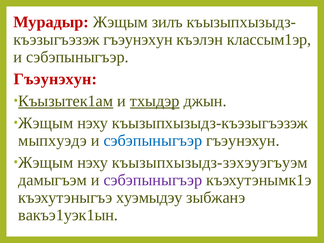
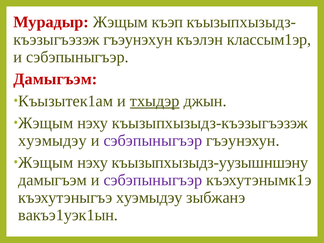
зилъ: зилъ -> къэп (167, 22)
Гъэунэхун: Гъэунэхун -> Дамыгъэм (55, 79)
Къызытек1ам underline: present -> none (66, 101)
мыпхуэдэ: мыпхуэдэ -> хуэмыдэу (52, 141)
сэбэпыныгъэр colour: blue -> purple (153, 141)
къызыпхызыдз-зэхэуэгъуэм: къызыпхызыдз-зэхэуэгъуэм -> къызыпхызыдз-уузышншэну (210, 163)
